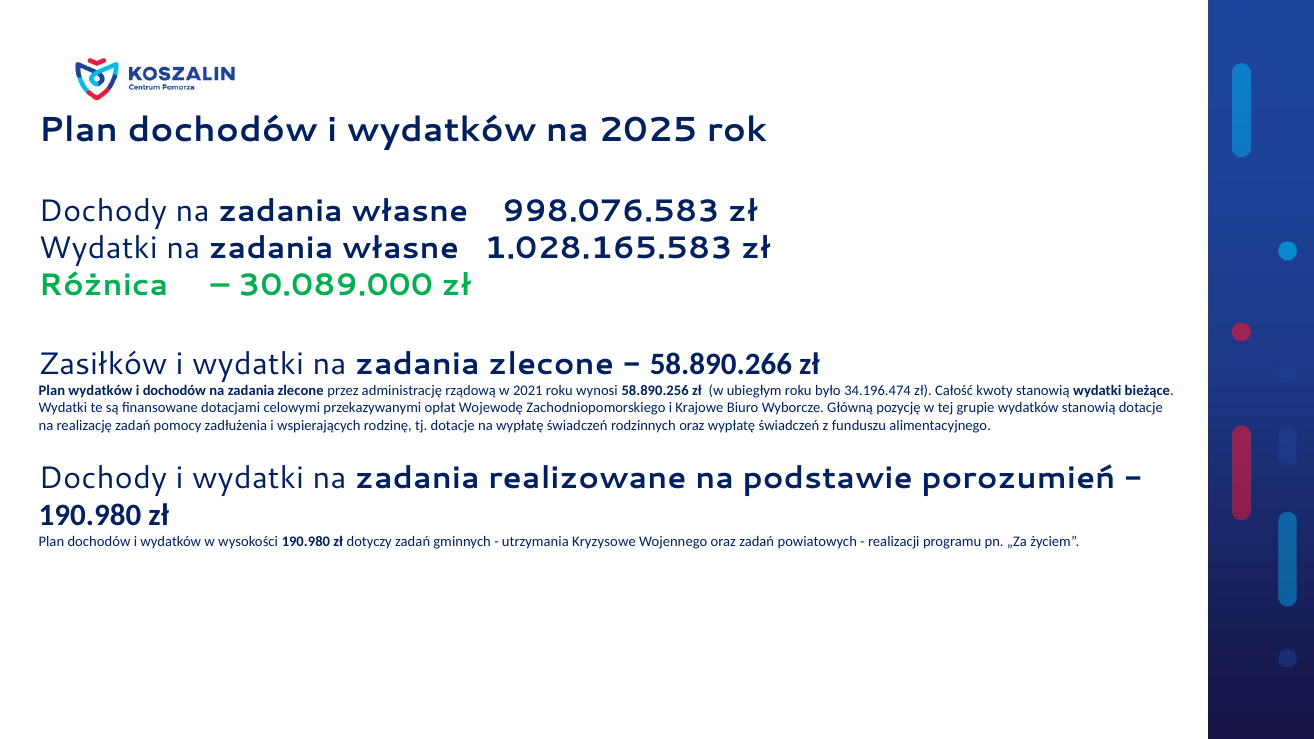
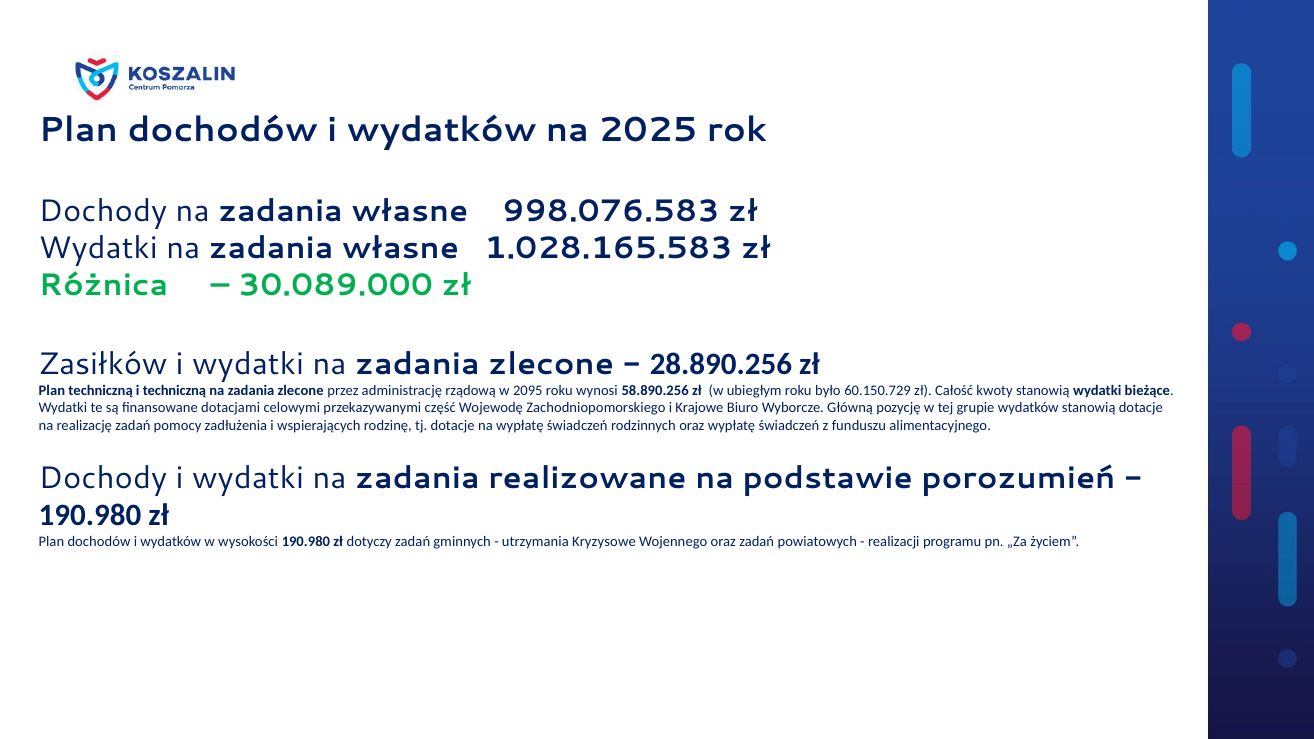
58.890.266: 58.890.266 -> 28.890.256 (721, 364)
Plan wydatków: wydatków -> techniczną (101, 391)
i dochodów: dochodów -> techniczną (174, 391)
2021: 2021 -> 2095 (528, 391)
34.196.474: 34.196.474 -> 60.150.729 (878, 391)
opłat: opłat -> część (440, 408)
